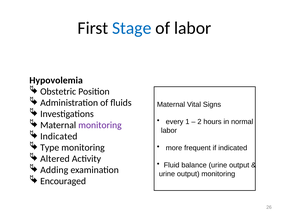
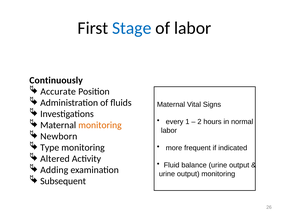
Hypovolemia: Hypovolemia -> Continuously (56, 80)
Obstetric: Obstetric -> Accurate (58, 91)
monitoring colour: purple -> orange (100, 125)
Indicated: Indicated -> Newborn (59, 136)
Encouraged: Encouraged -> Subsequent (63, 181)
